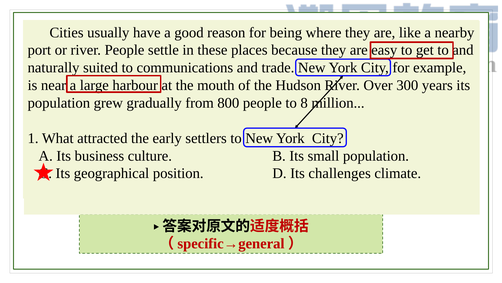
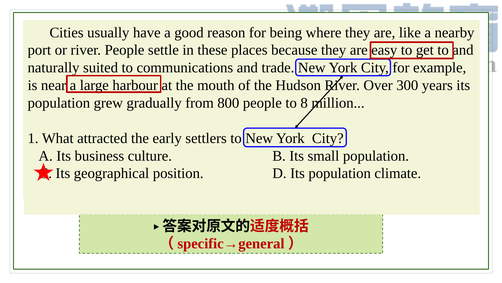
challenges: challenges -> population (340, 173)
